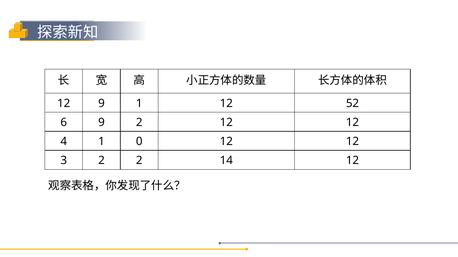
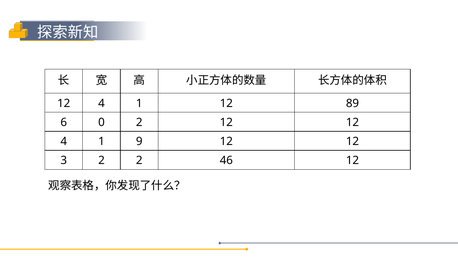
9: 9 -> 4 (101, 104)
52: 52 -> 89 (352, 104)
6 9: 9 -> 0 (101, 123)
0: 0 -> 9 (139, 142)
14: 14 -> 46 (226, 161)
